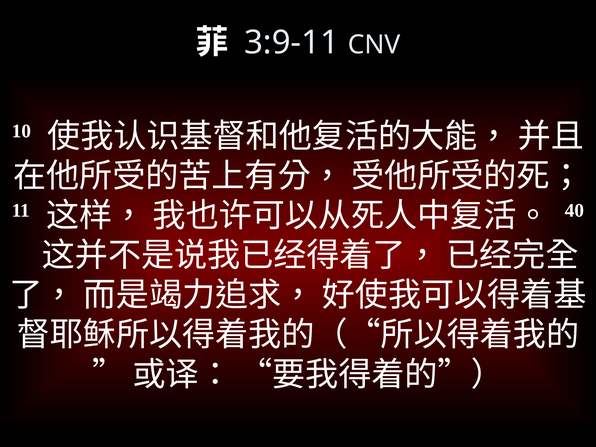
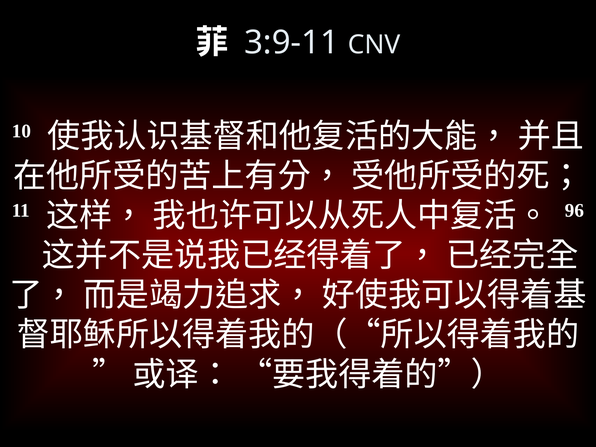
40: 40 -> 96 (575, 211)
